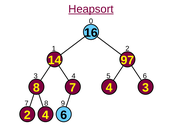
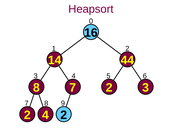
Heapsort underline: present -> none (91, 9)
97: 97 -> 44 (127, 60)
7 4: 4 -> 2 (109, 87)
4 6: 6 -> 2 (64, 115)
